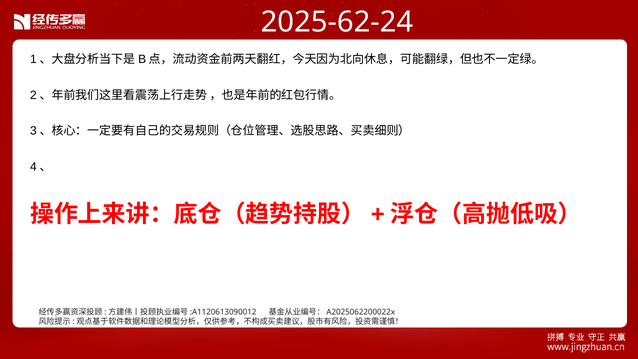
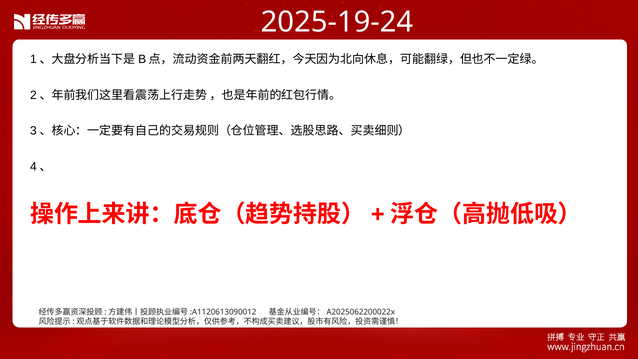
2025-62-24: 2025-62-24 -> 2025-19-24 (337, 22)
